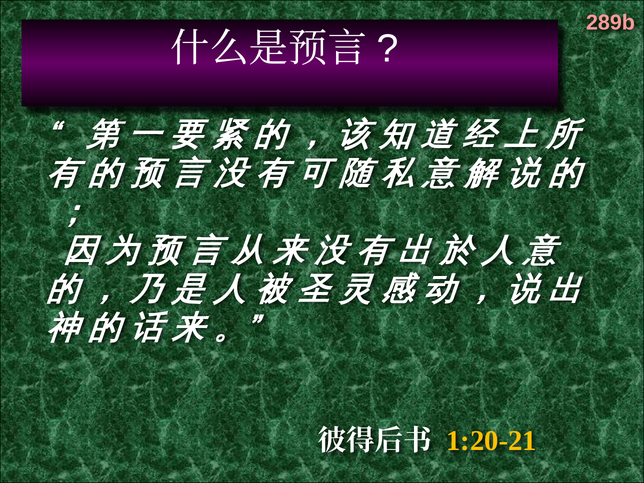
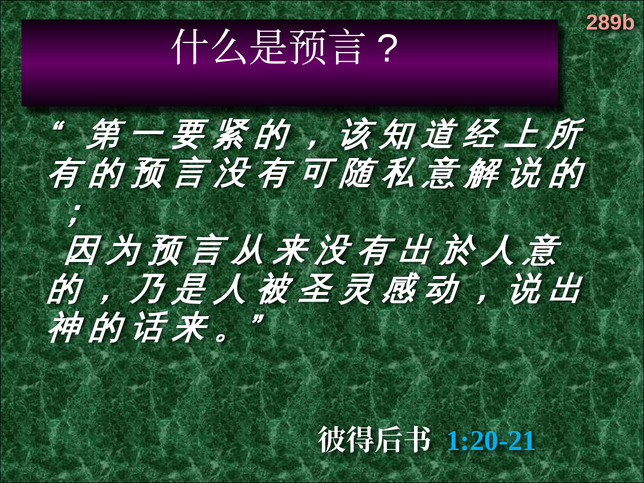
1:20-21 colour: yellow -> light blue (491, 441)
